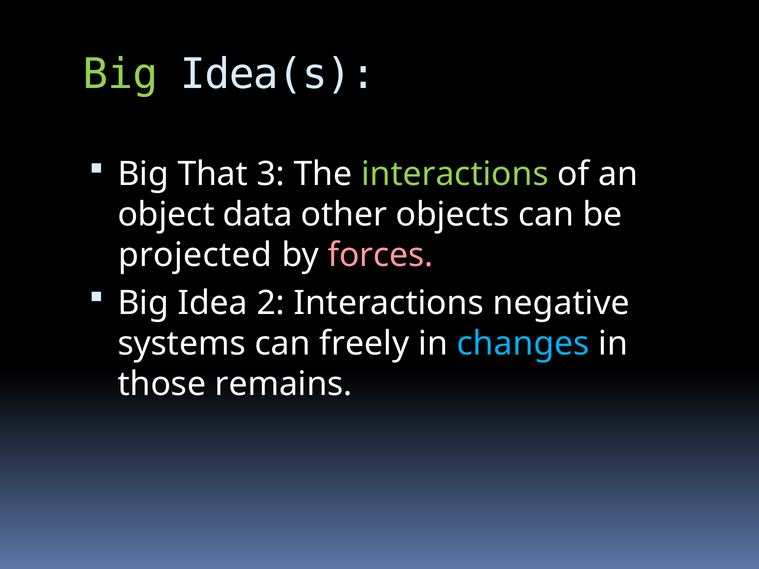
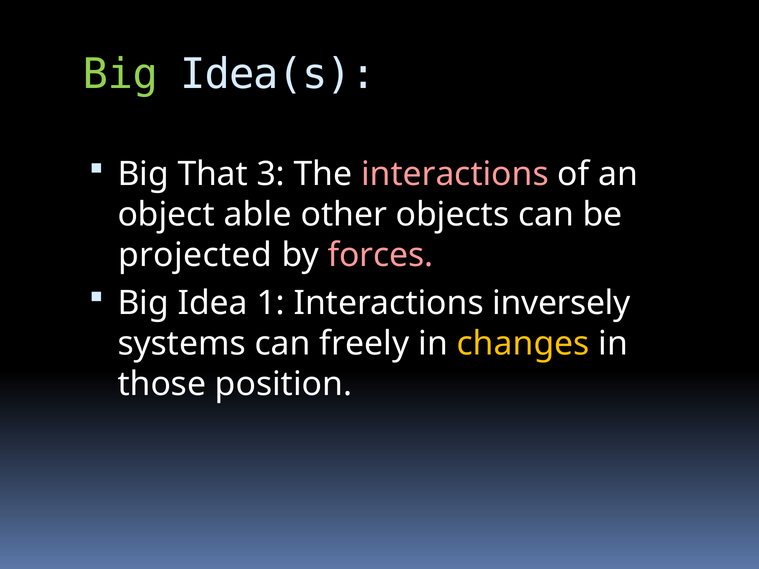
interactions colour: light green -> pink (455, 174)
data: data -> able (258, 215)
2: 2 -> 1 (271, 303)
negative: negative -> inversely (561, 303)
changes colour: light blue -> yellow (523, 344)
remains: remains -> position (284, 384)
